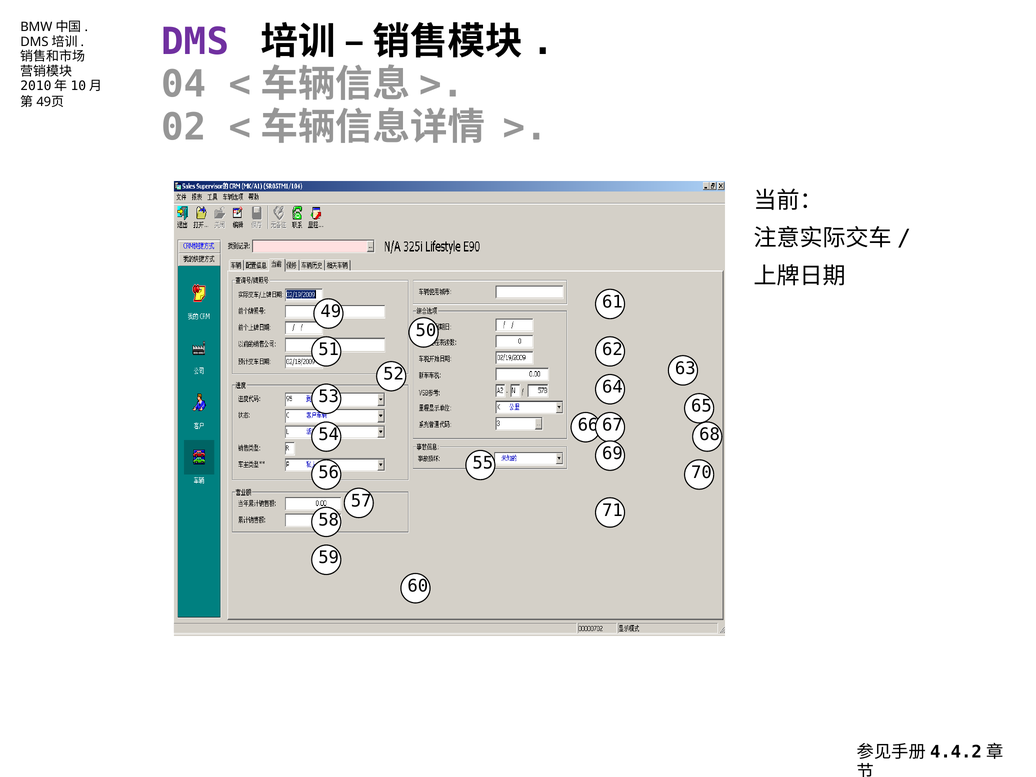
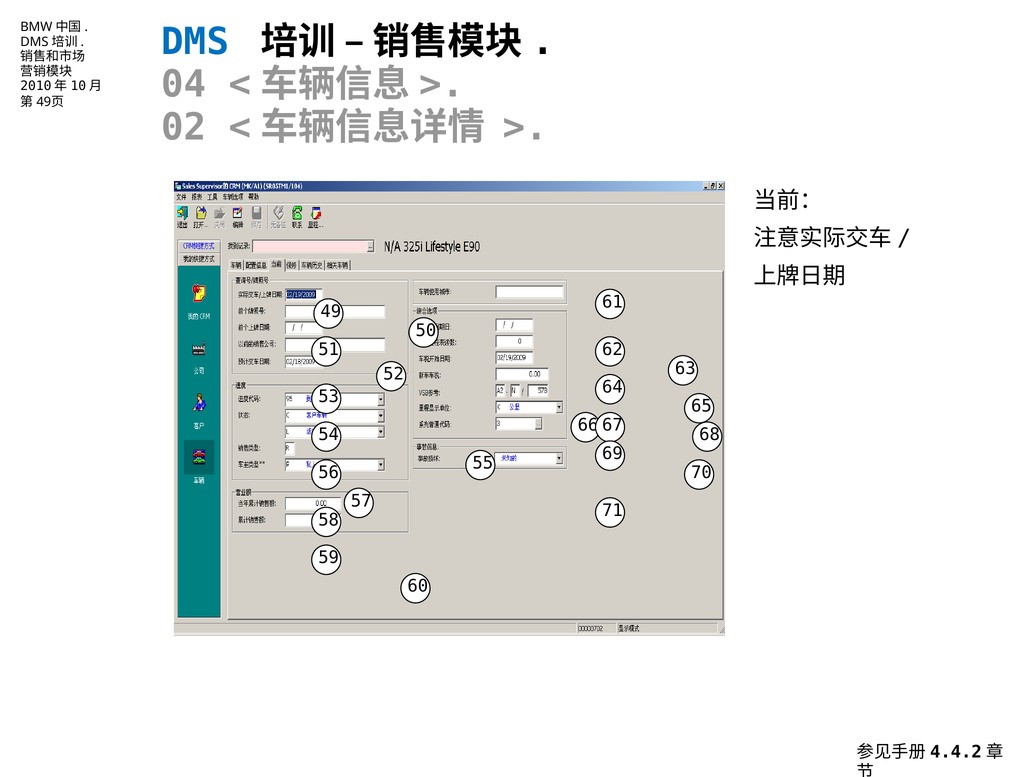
DMS colour: purple -> blue (195, 42)
